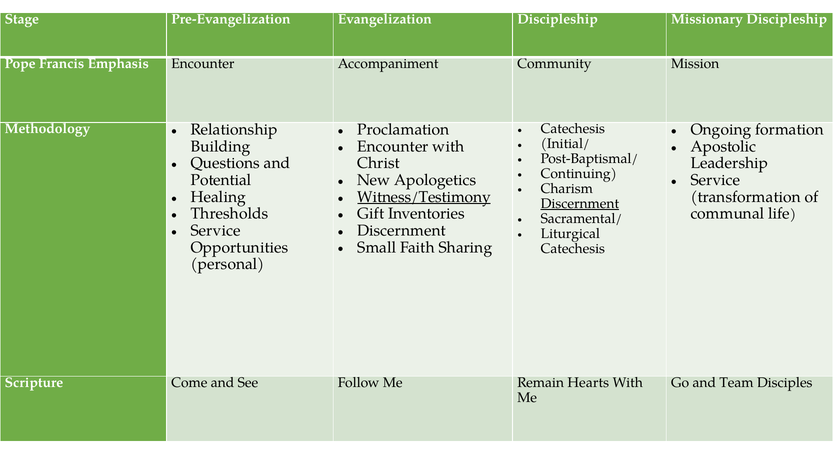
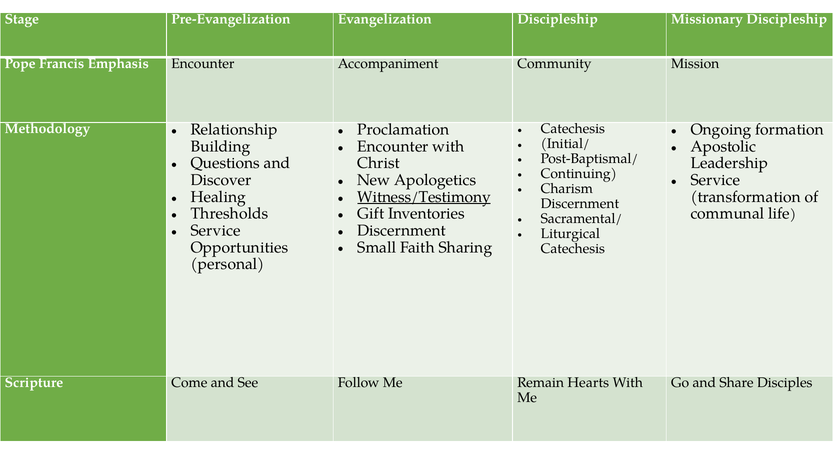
Potential: Potential -> Discover (221, 180)
Discernment underline: present -> none (580, 203)
Team: Team -> Share (737, 382)
